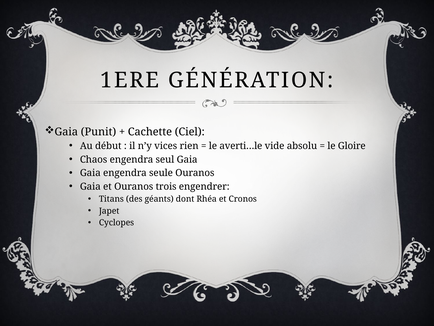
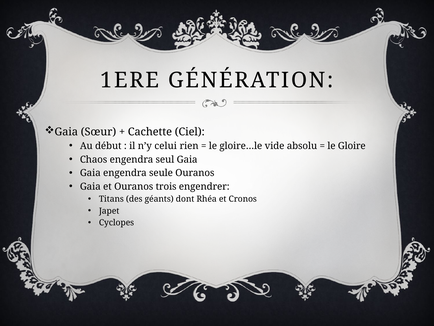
Punit: Punit -> Sœur (99, 132)
vices: vices -> celui (166, 146)
averti…le: averti…le -> gloire…le (241, 146)
